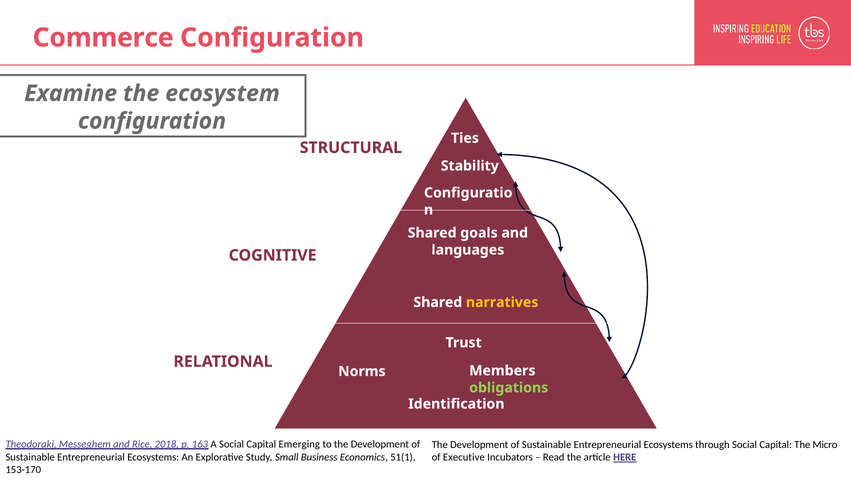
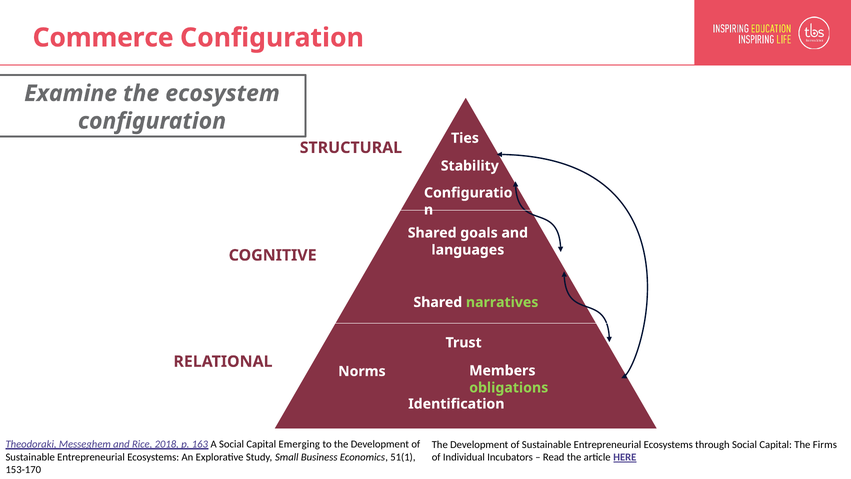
narratives colour: yellow -> light green (502, 302)
Micro: Micro -> Firms (825, 444)
Executive: Executive -> Individual (464, 457)
